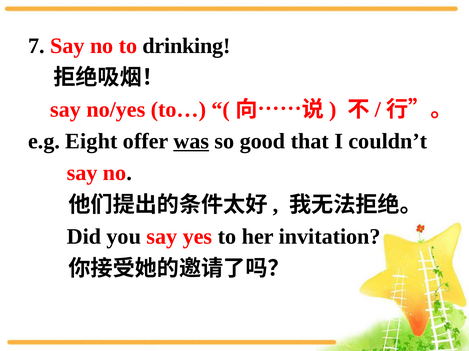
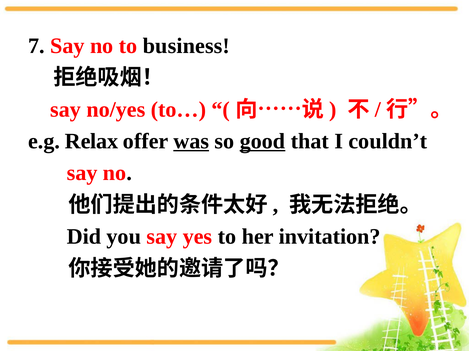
drinking: drinking -> business (186, 46)
Eight: Eight -> Relax (92, 141)
good underline: none -> present (263, 141)
